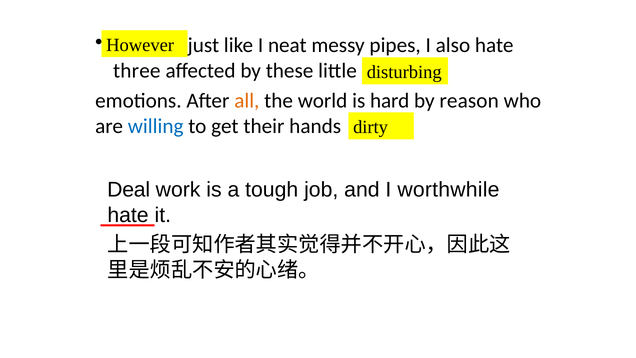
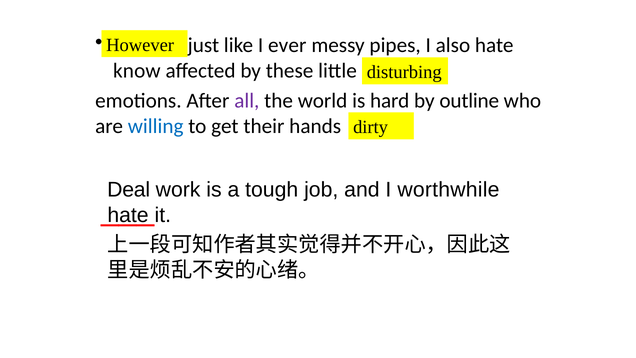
neat: neat -> ever (287, 45)
three: three -> know (137, 71)
all colour: orange -> purple (247, 101)
reason: reason -> outline (469, 101)
